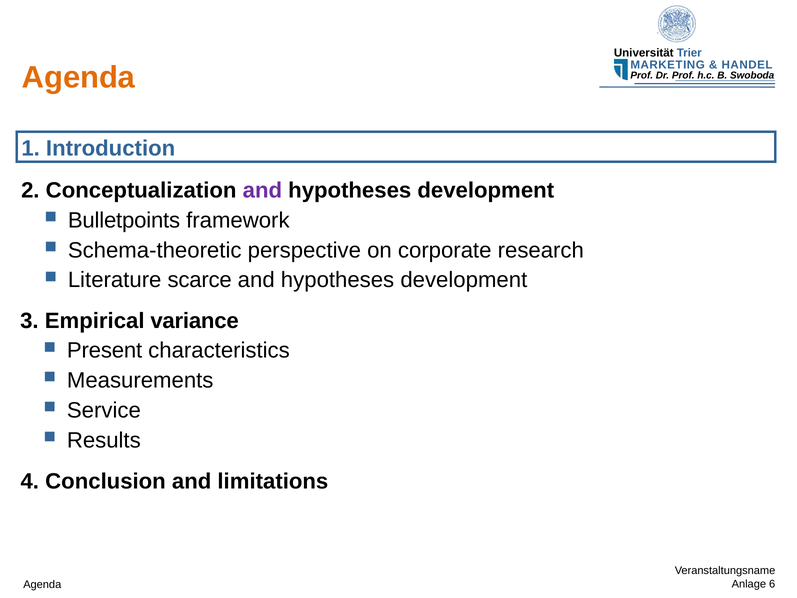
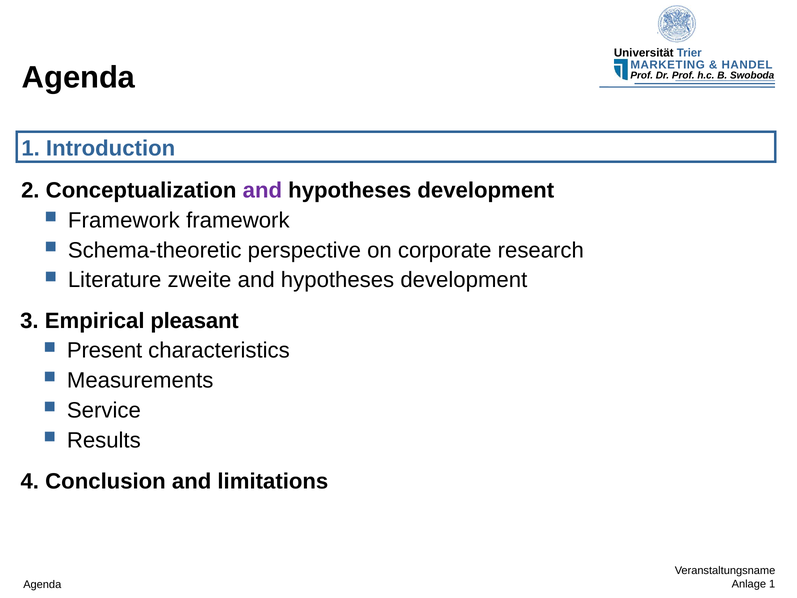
Agenda colour: orange -> black (79, 78)
Bulletpoints: Bulletpoints -> Framework (124, 220)
scarce: scarce -> zweite (199, 280)
variance: variance -> pleasant (195, 321)
6: 6 -> 1 (772, 584)
